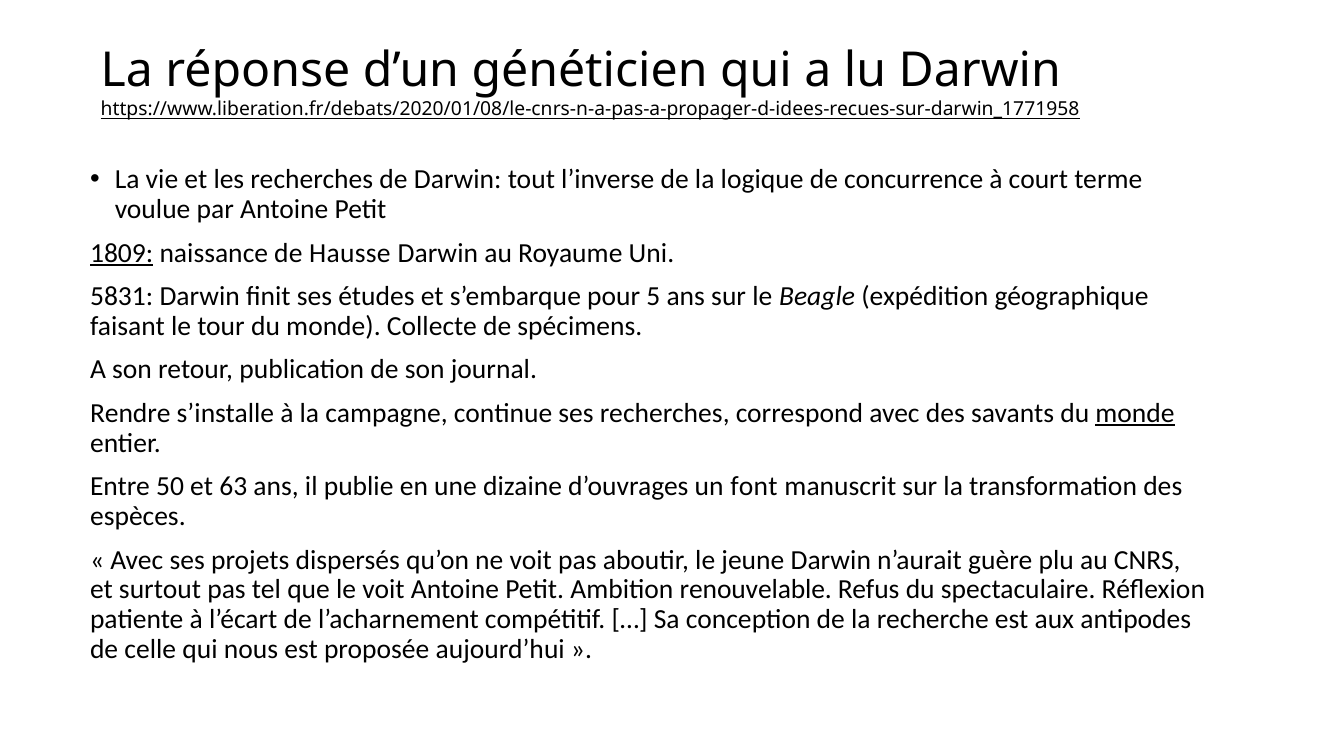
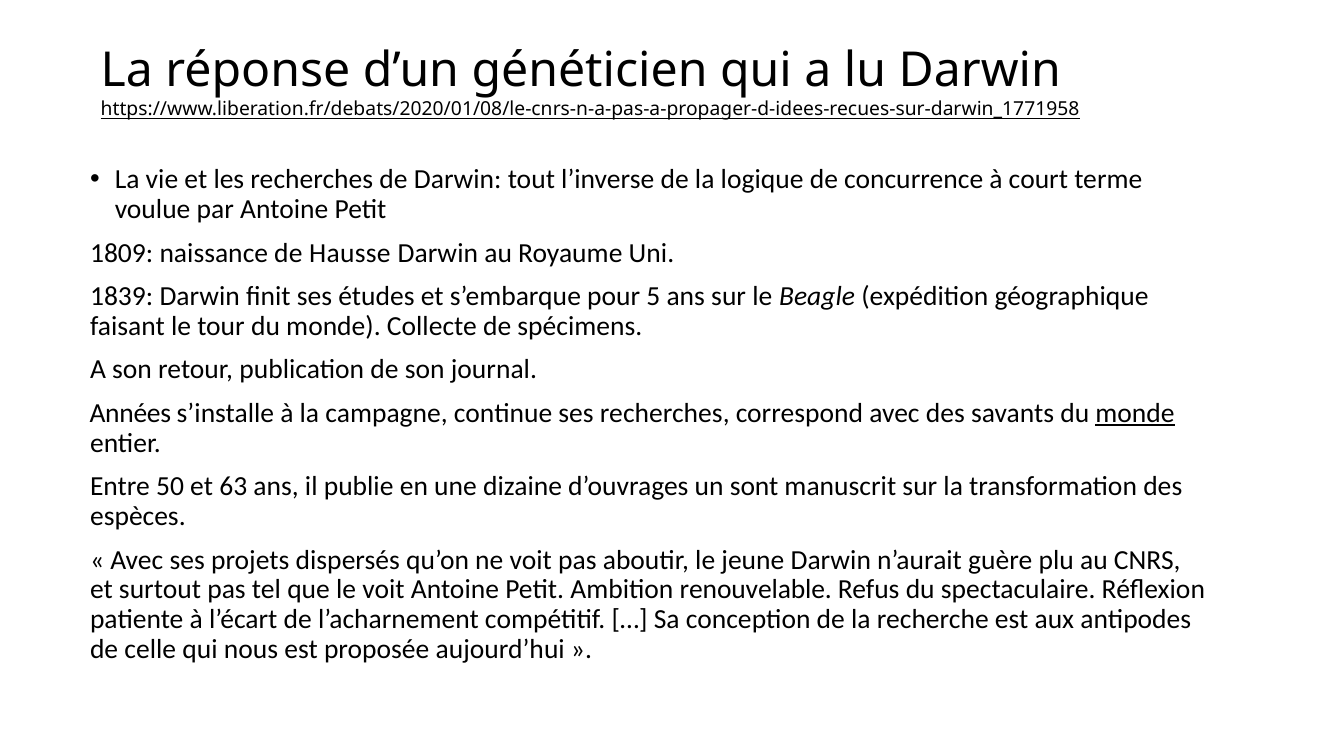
1809 underline: present -> none (122, 253)
5831: 5831 -> 1839 (122, 297)
Rendre: Rendre -> Années (130, 413)
font: font -> sont (754, 487)
